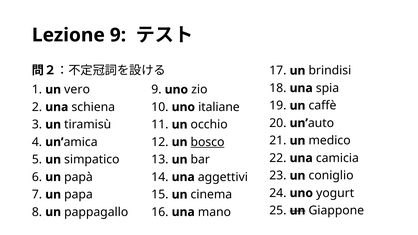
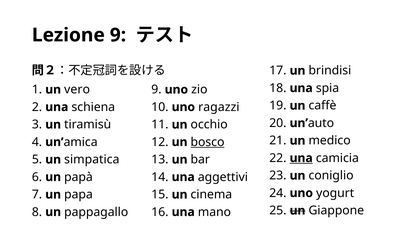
italiane: italiane -> ragazzi (219, 107)
una underline: none -> present (301, 158)
simpatico: simpatico -> simpatica (92, 160)
